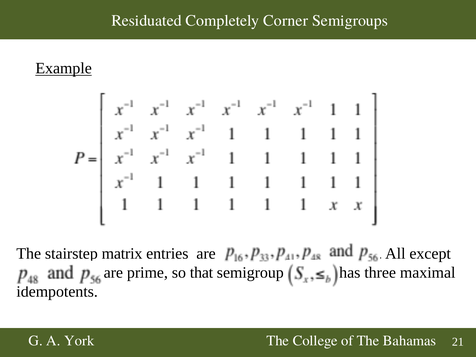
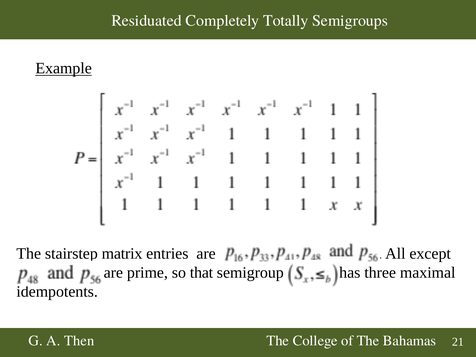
Corner: Corner -> Totally (286, 21)
York: York -> Then (79, 341)
